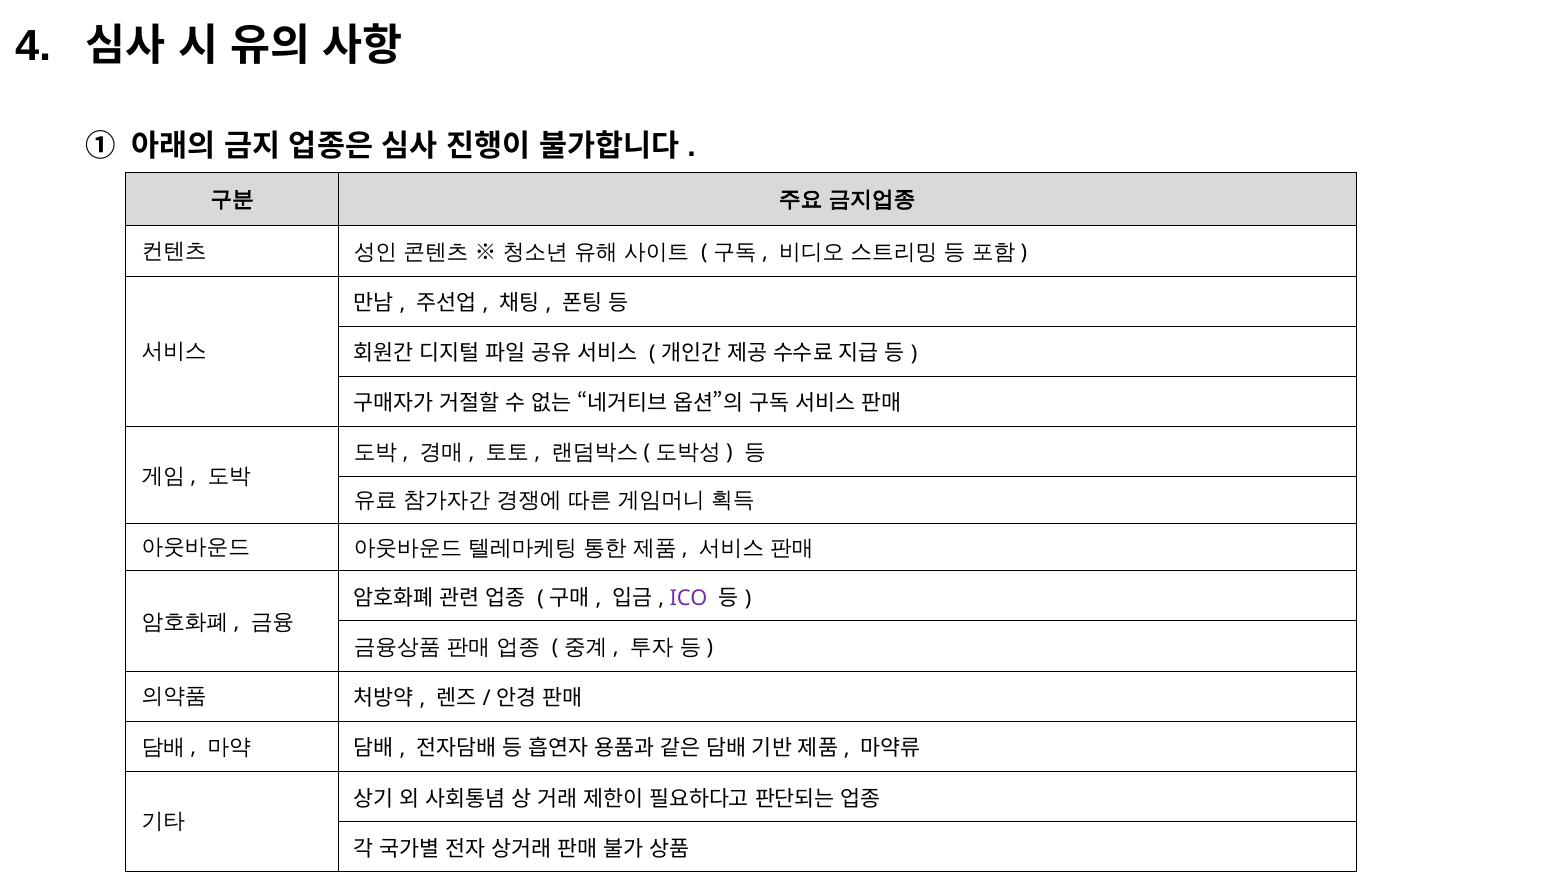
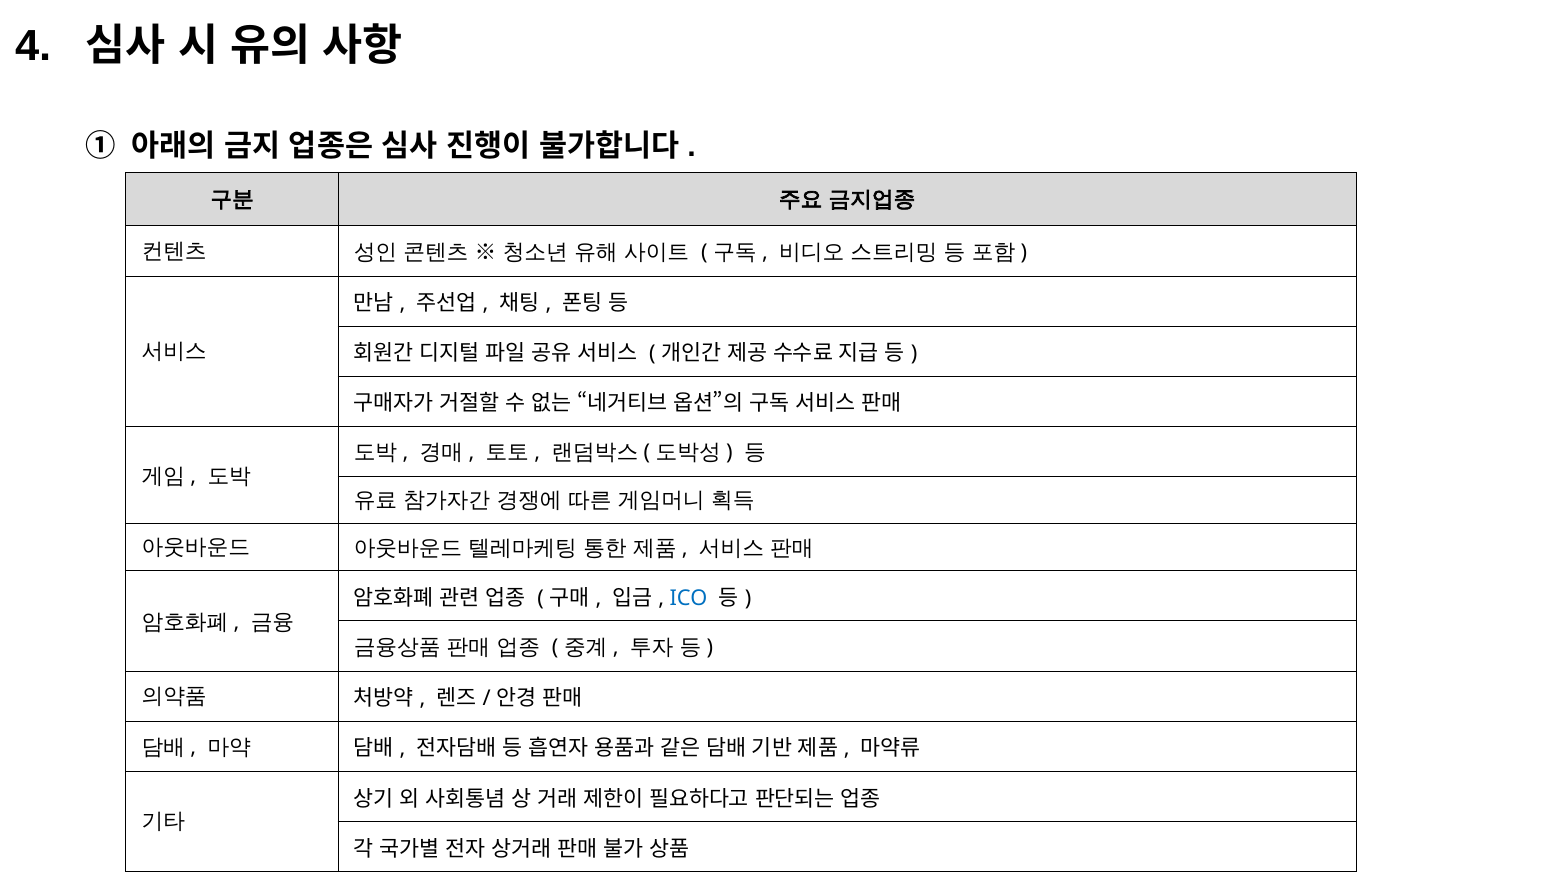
ICO colour: purple -> blue (689, 598)
